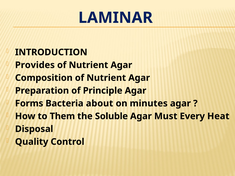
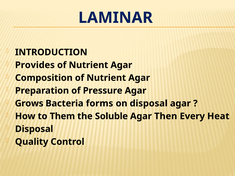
Principle: Principle -> Pressure (103, 91)
Forms: Forms -> Grows (29, 104)
about: about -> forms (100, 104)
on minutes: minutes -> disposal (149, 104)
Must: Must -> Then (166, 116)
